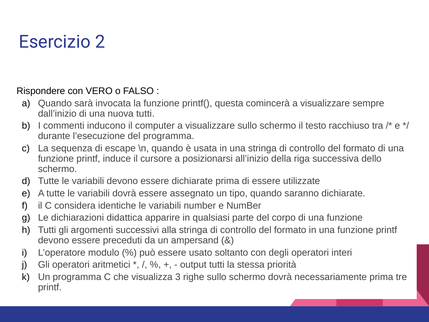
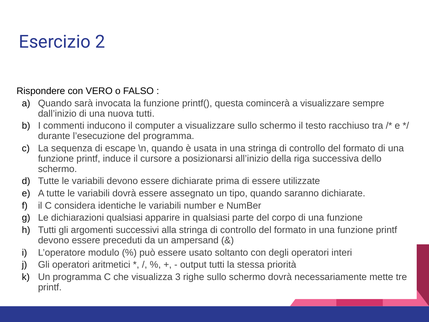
dichiarazioni didattica: didattica -> qualsiasi (125, 218)
necessariamente prima: prima -> mette (381, 277)
